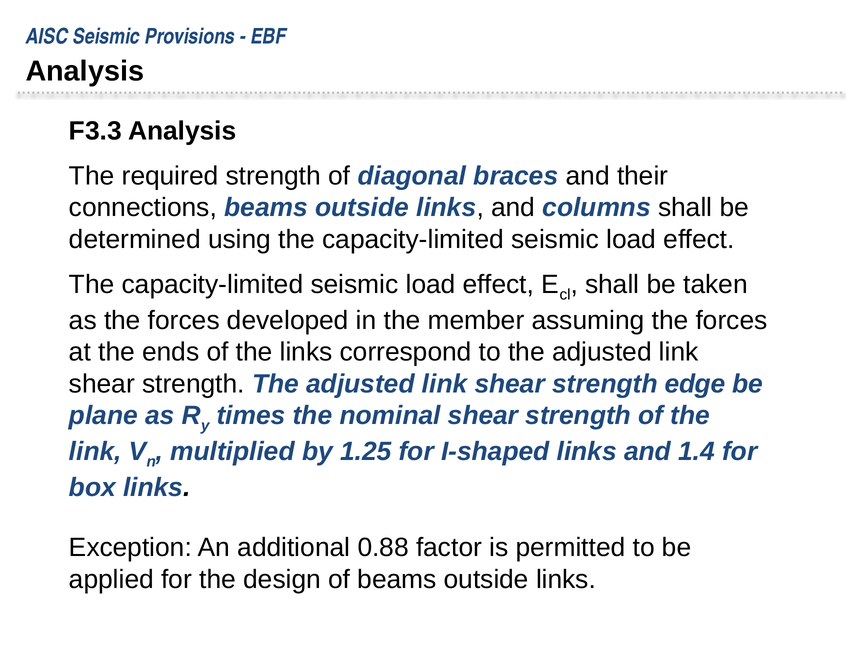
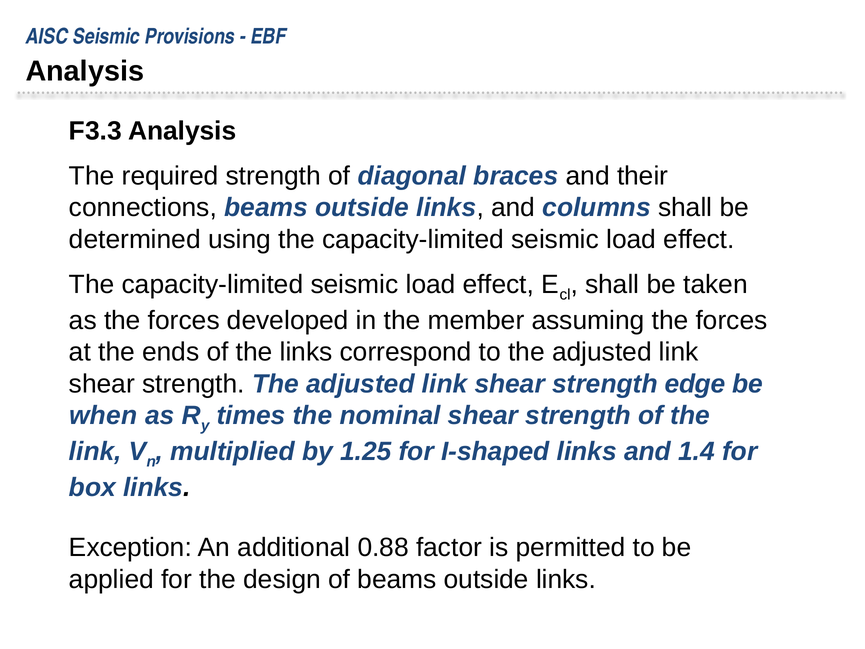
plane: plane -> when (103, 415)
